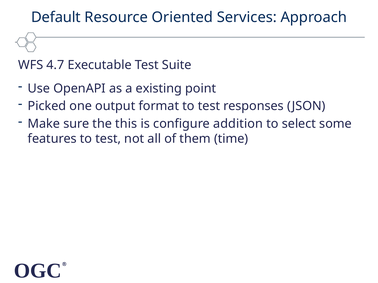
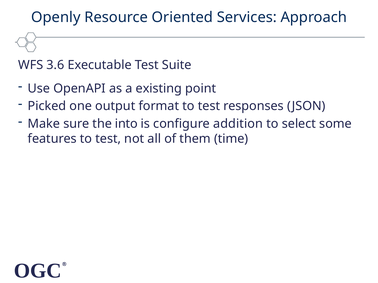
Default: Default -> Openly (56, 17)
4.7: 4.7 -> 3.6 (55, 65)
this: this -> into (126, 124)
